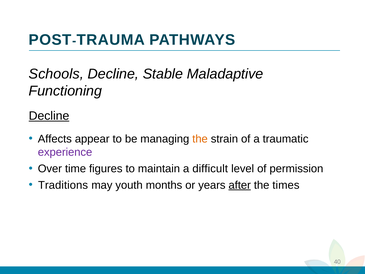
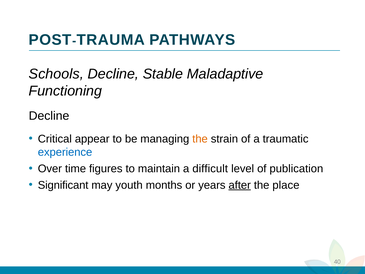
Decline underline: present -> none (49, 116)
Affects: Affects -> Critical (55, 139)
experience colour: purple -> blue (65, 152)
permission: permission -> publication (296, 169)
Traditions: Traditions -> Significant (63, 185)
times: times -> place (286, 185)
